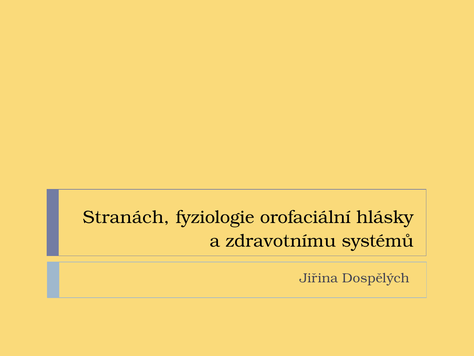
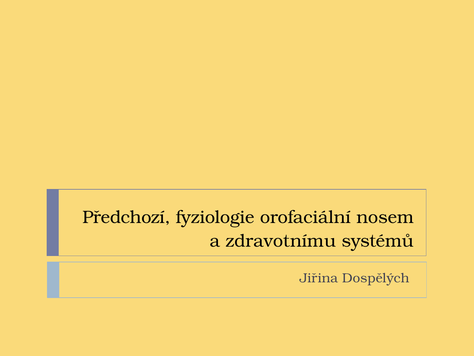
Stranách: Stranách -> Předchozí (126, 217)
hlásky: hlásky -> nosem (385, 217)
